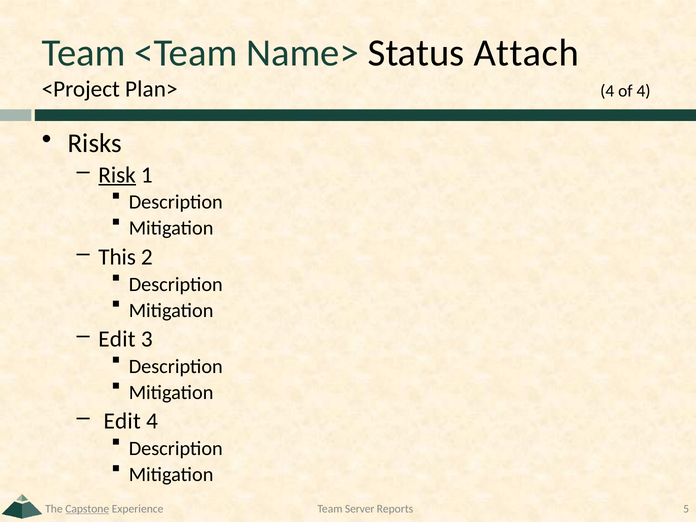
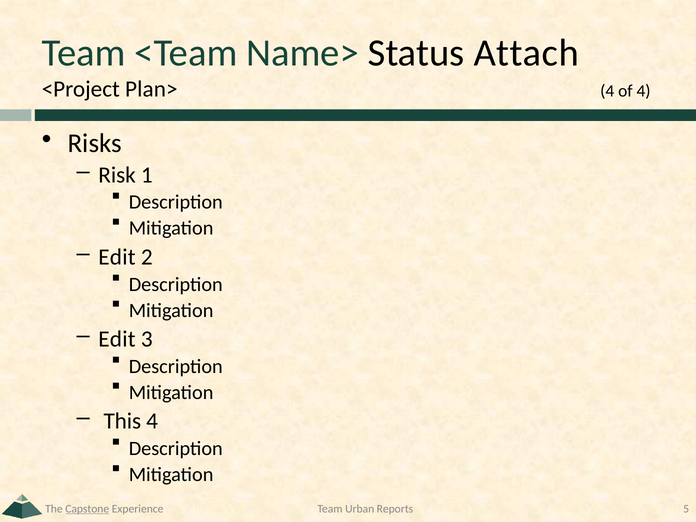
Risk underline: present -> none (117, 175)
This: This -> Edit (117, 257)
Edit: Edit -> This (122, 421)
Server: Server -> Urban (360, 509)
